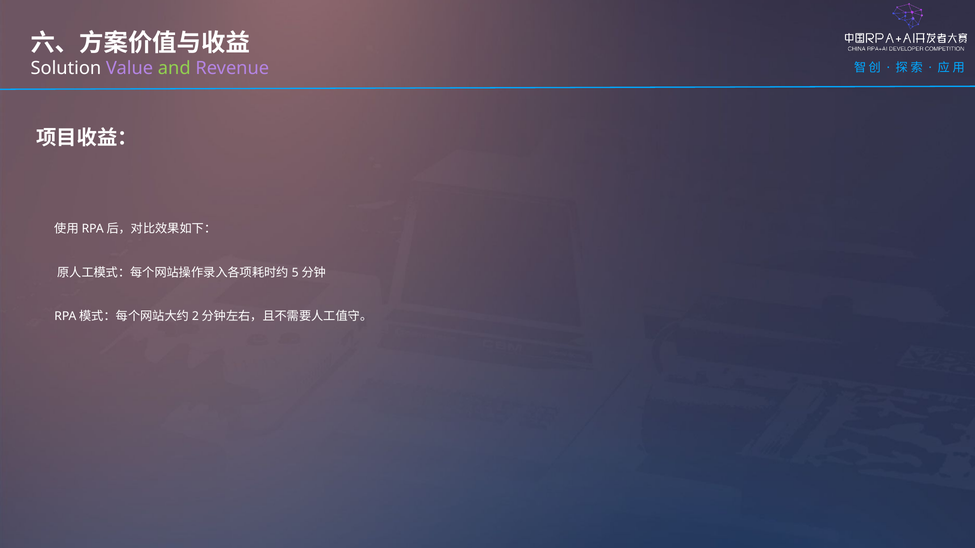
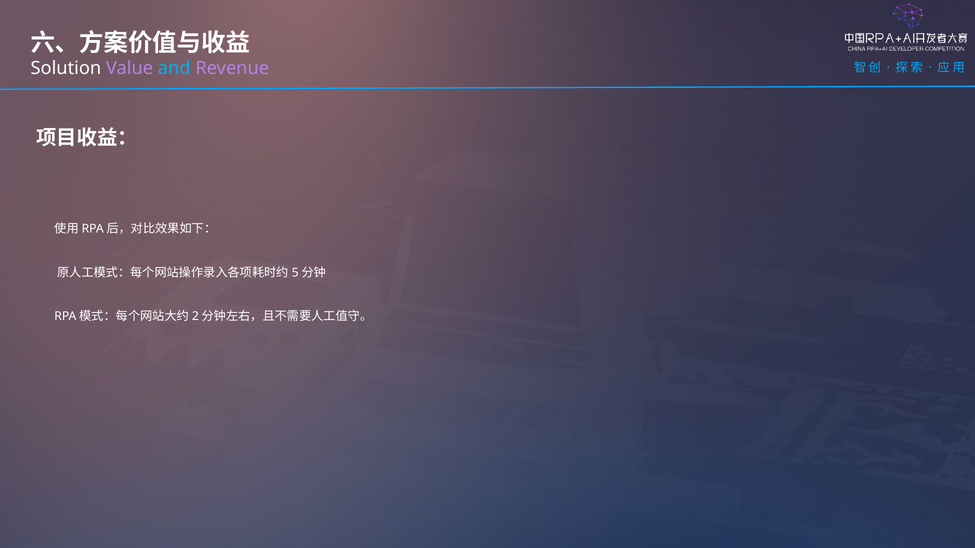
and colour: light green -> light blue (174, 68)
